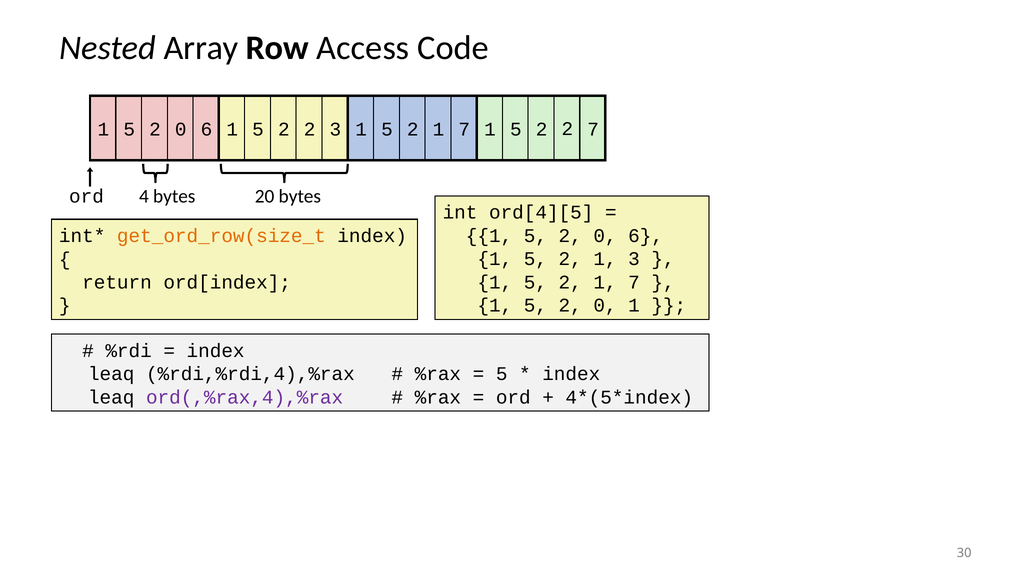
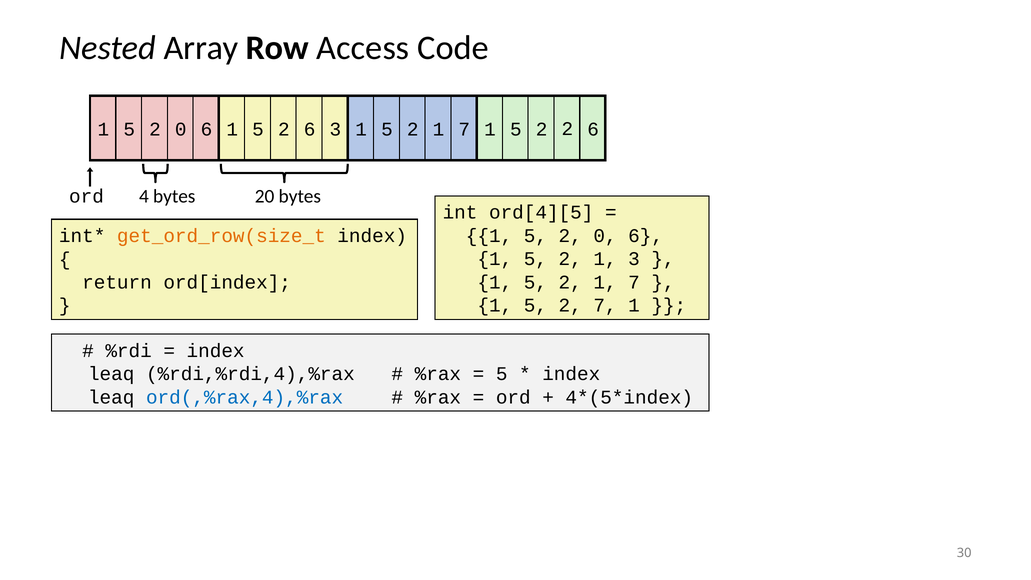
2: 2 -> 6 (310, 129)
2 2 7: 7 -> 6 (593, 129)
0: 0 -> 7 (605, 305)
ord(,%rax,4),%rax colour: purple -> blue (245, 397)
